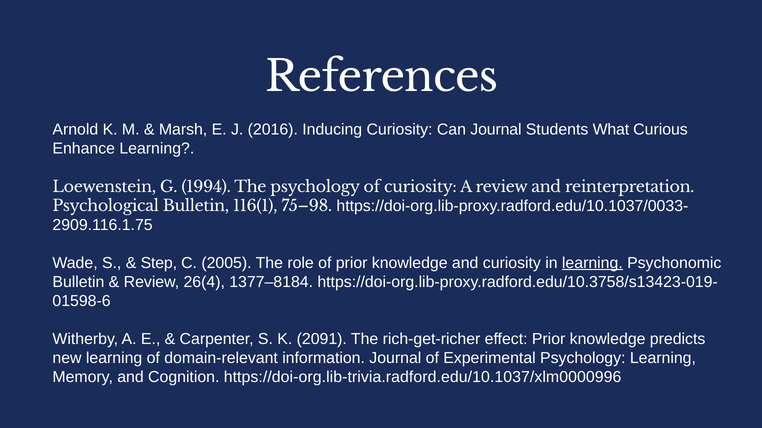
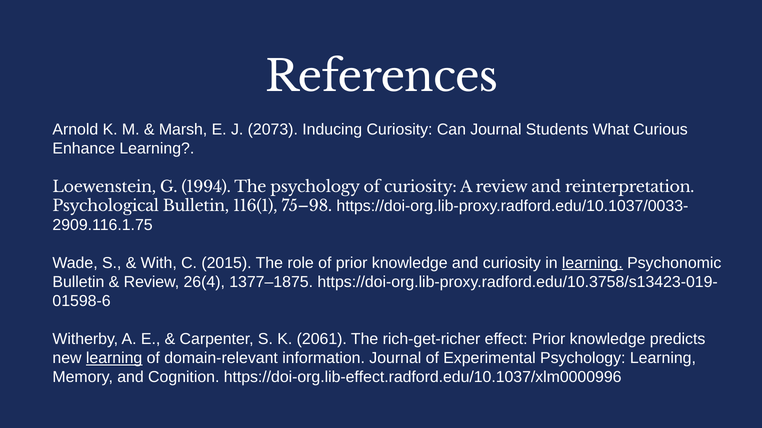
2016: 2016 -> 2073 (273, 130)
Step: Step -> With (159, 263)
2005: 2005 -> 2015 (227, 263)
1377–8184: 1377–8184 -> 1377–1875 (271, 282)
2091: 2091 -> 2061 (322, 339)
learning underline: none -> present (114, 359)
https://doi-org.lib-trivia.radford.edu/10.1037/xlm0000996: https://doi-org.lib-trivia.radford.edu/10.1037/xlm0000996 -> https://doi-org.lib-effect.radford.edu/10.1037/xlm0000996 (423, 378)
